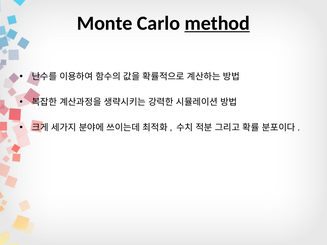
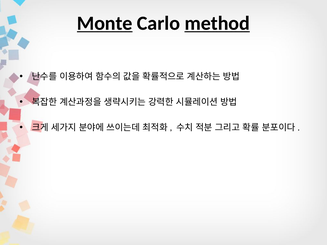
Monte underline: none -> present (105, 23)
